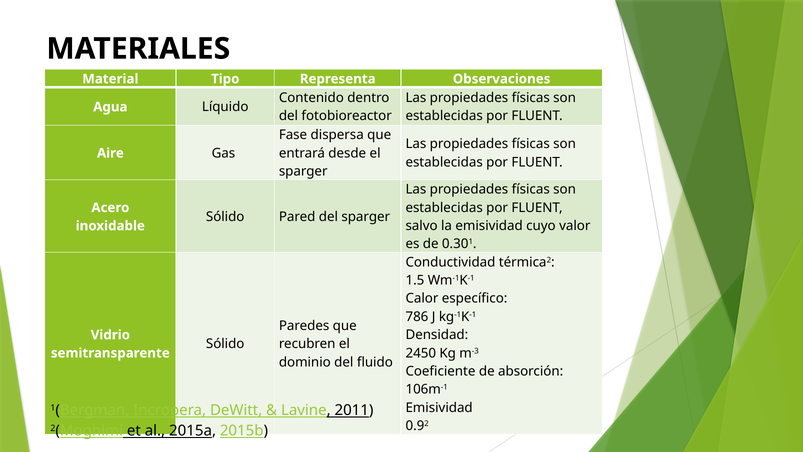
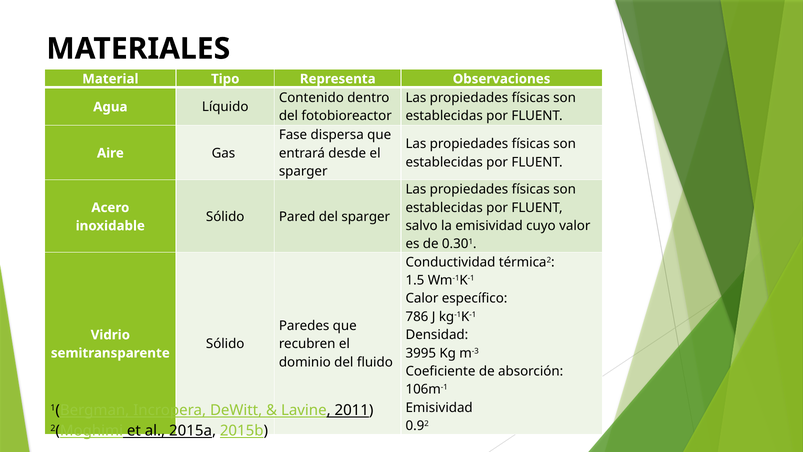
2450: 2450 -> 3995 (421, 353)
